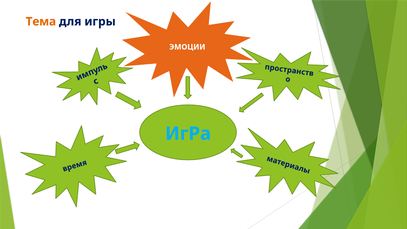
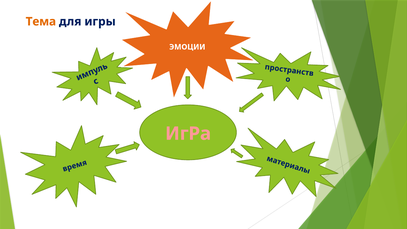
ИгРа colour: light blue -> pink (188, 134)
